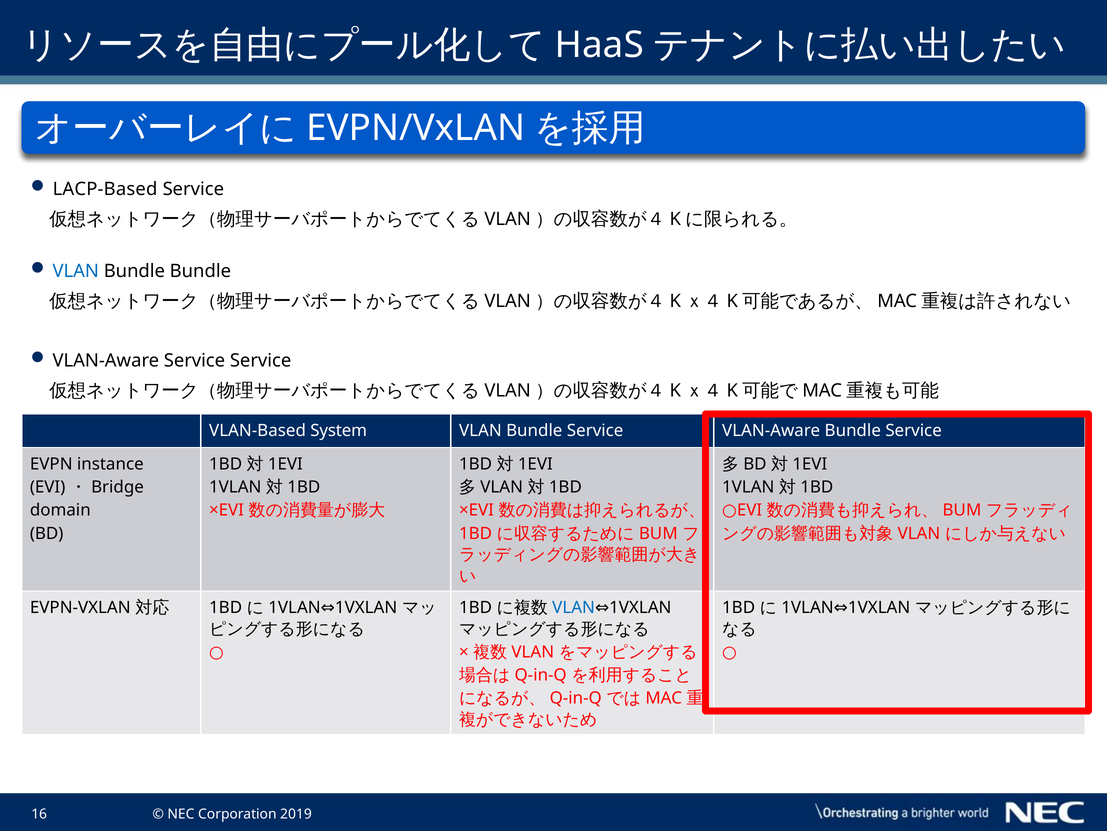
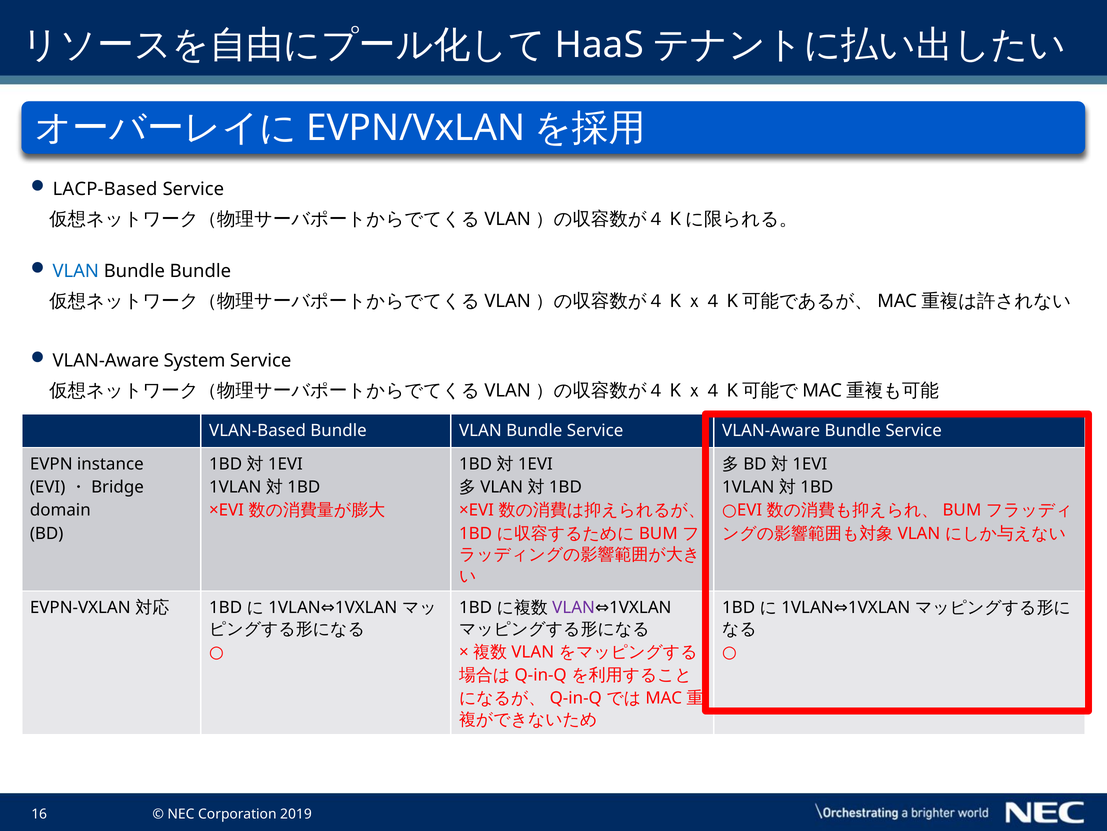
VLAN-Aware Service: Service -> System (195, 361)
VLAN-Based System: System -> Bundle (339, 430)
VLAN colour: blue -> purple (574, 607)
